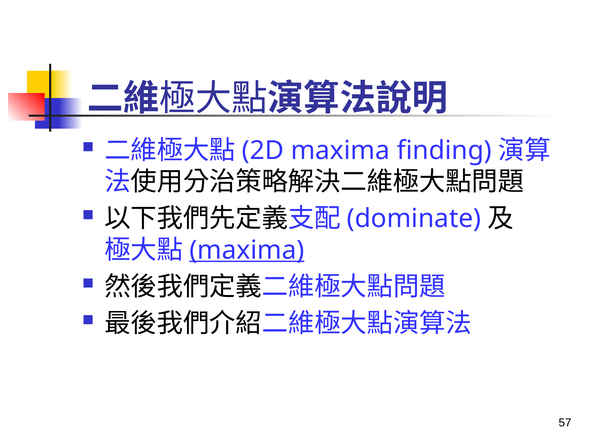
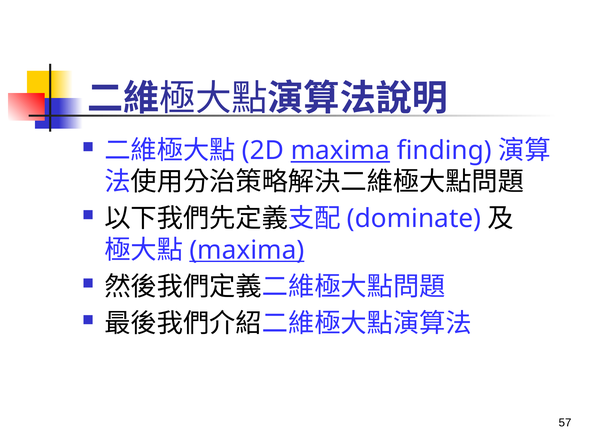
maxima underline: none -> present (340, 151)
